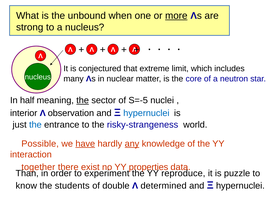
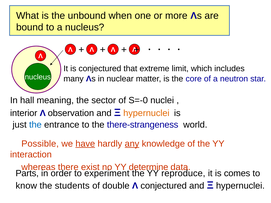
more underline: present -> none (176, 16)
strong: strong -> bound (30, 27)
half: half -> hall (27, 100)
the underline: present -> none (83, 100)
S=-5: S=-5 -> S=-0 (138, 100)
hypernuclei colour: blue -> orange (146, 113)
risky-strangeness: risky-strangeness -> there-strangeness (143, 125)
together: together -> whereas (38, 167)
properties: properties -> determine (149, 167)
Than: Than -> Parts (27, 174)
puzzle: puzzle -> comes (237, 174)
Λ determined: determined -> conjectured (164, 186)
